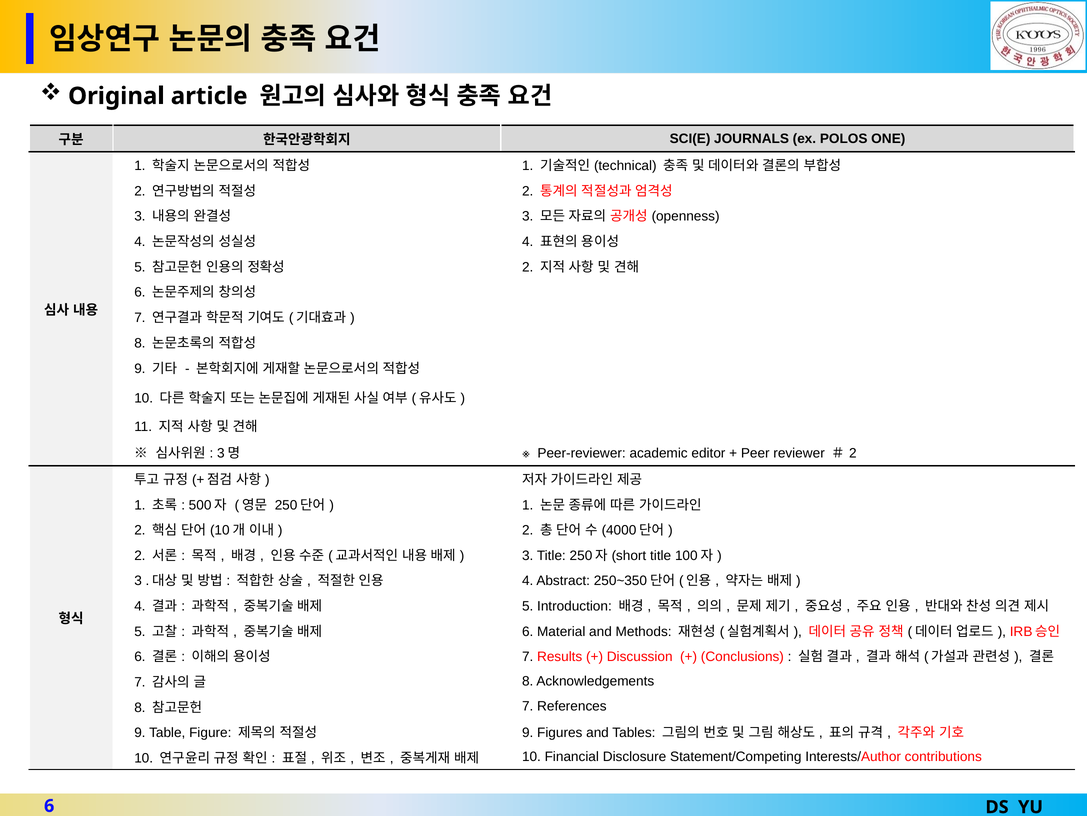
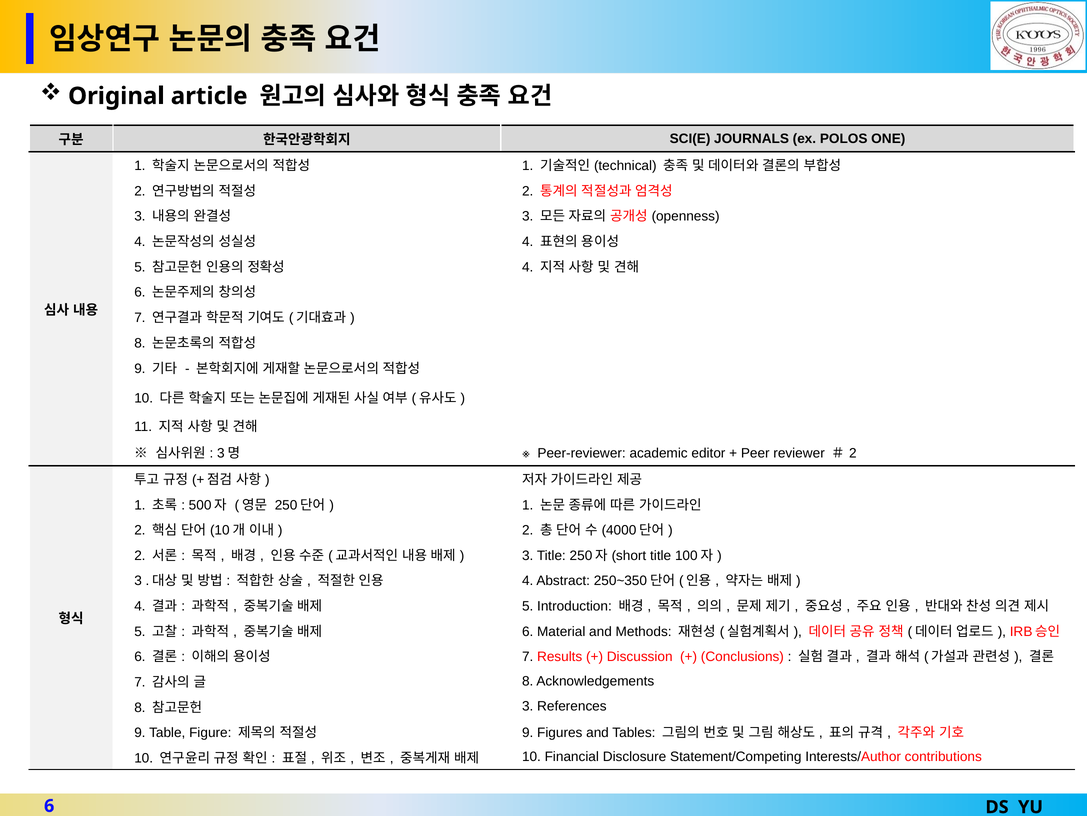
2: 2 -> 4 (528, 267)
7: 7 -> 3 (528, 706)
